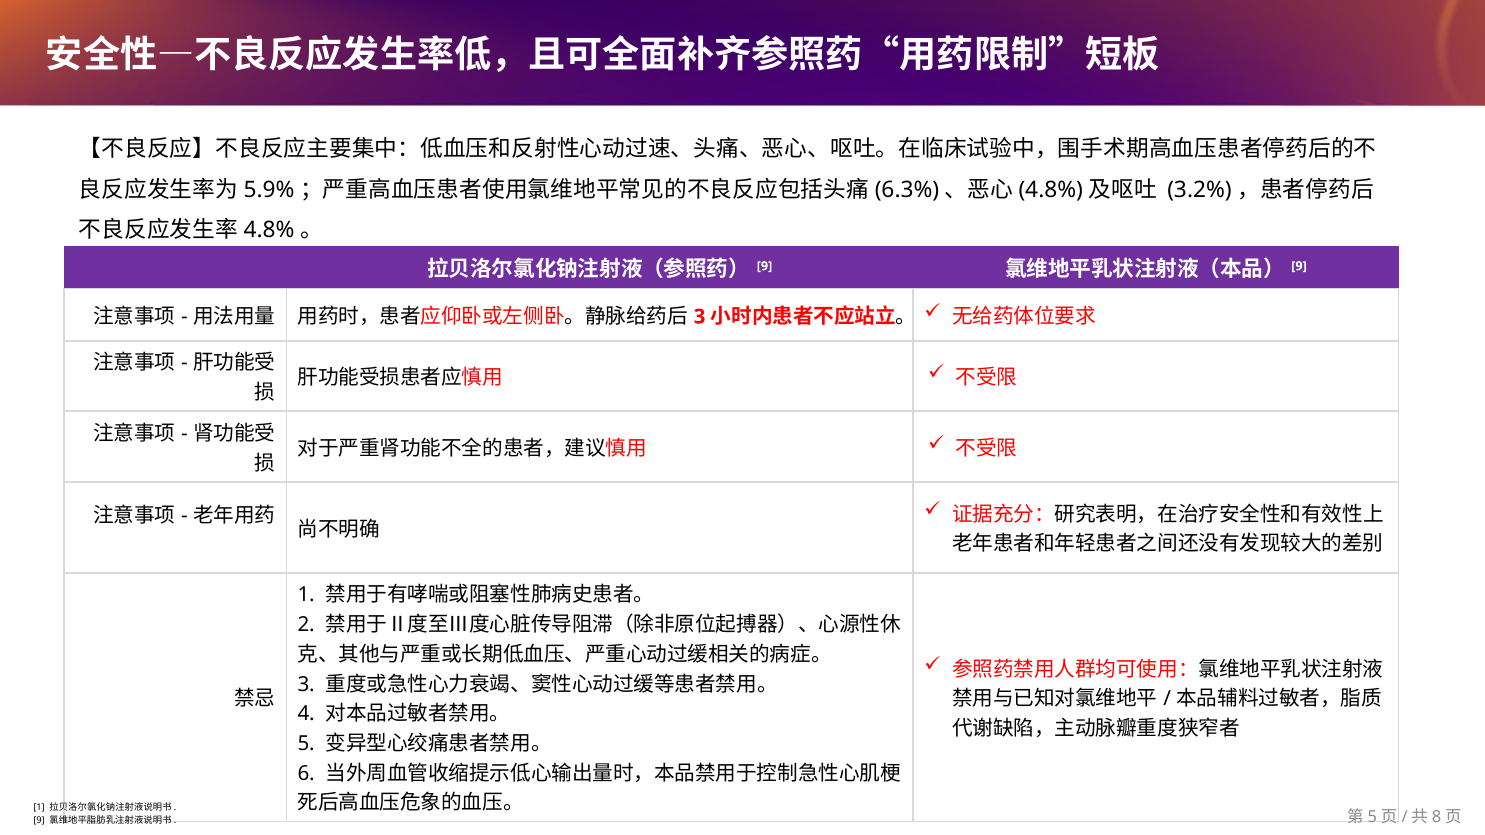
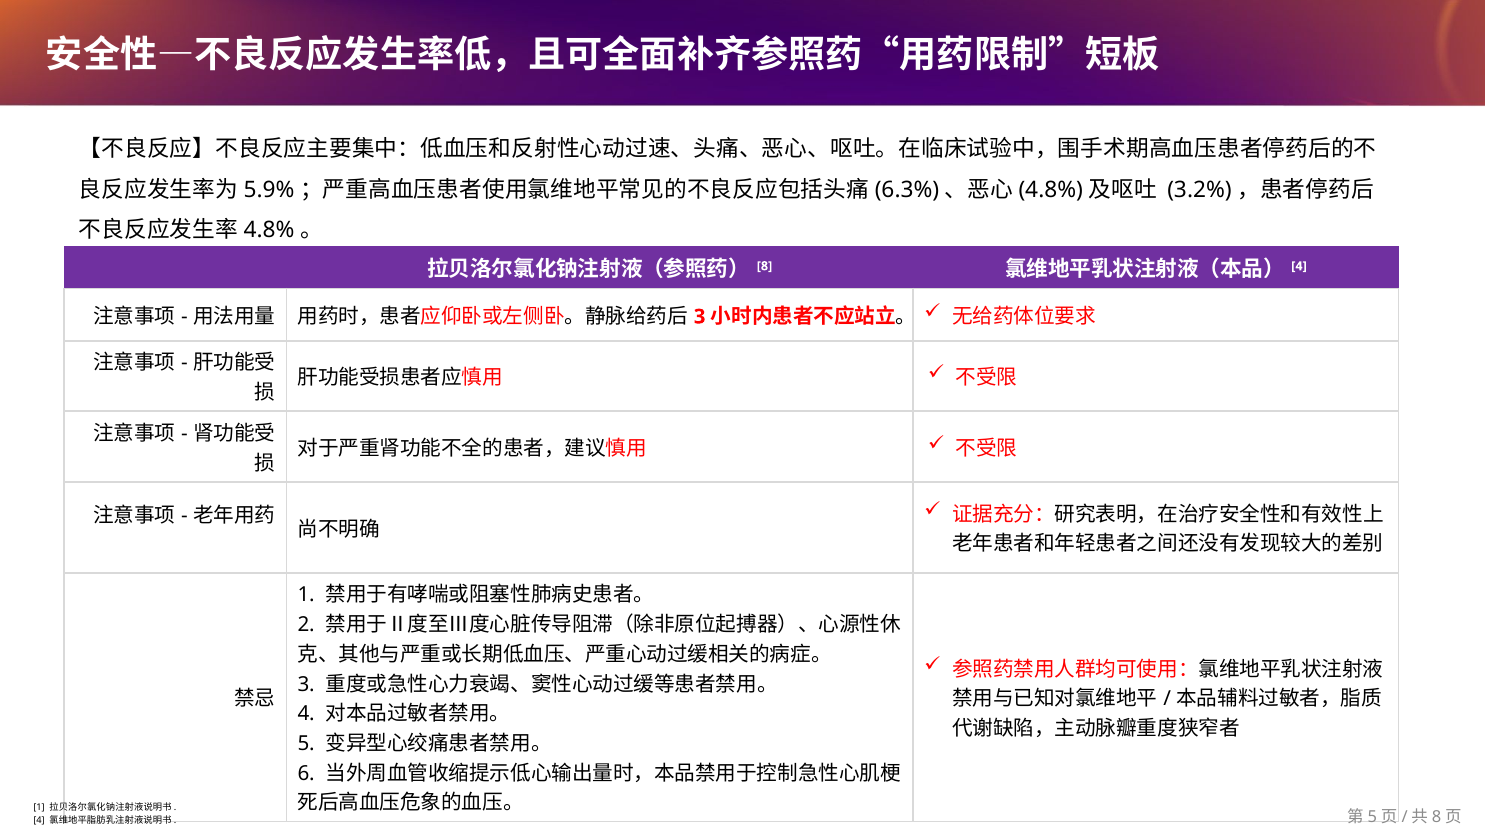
9: 9 -> 8 (764, 266)
9: 9 -> 4 (1299, 266)
9: 9 -> 4 (39, 821)
